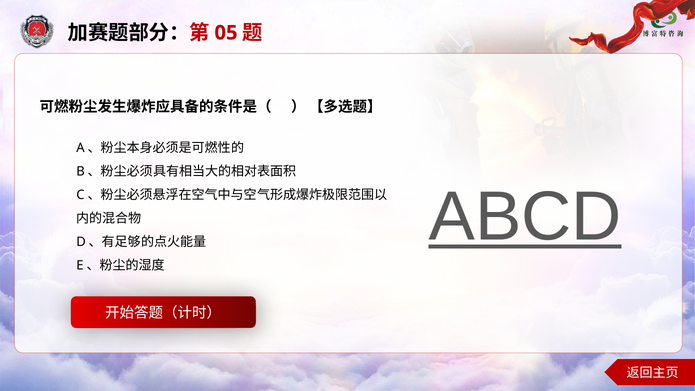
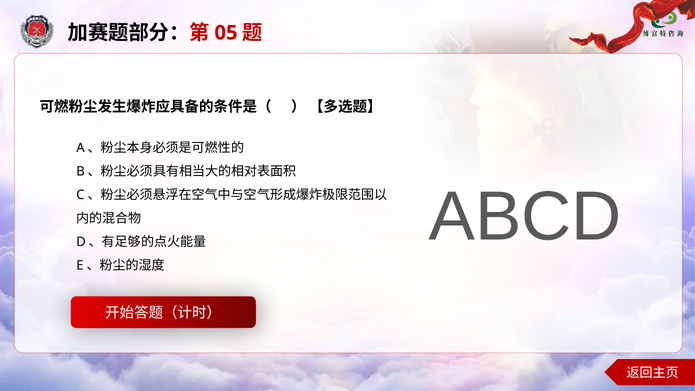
ABCD underline: present -> none (525, 217)
